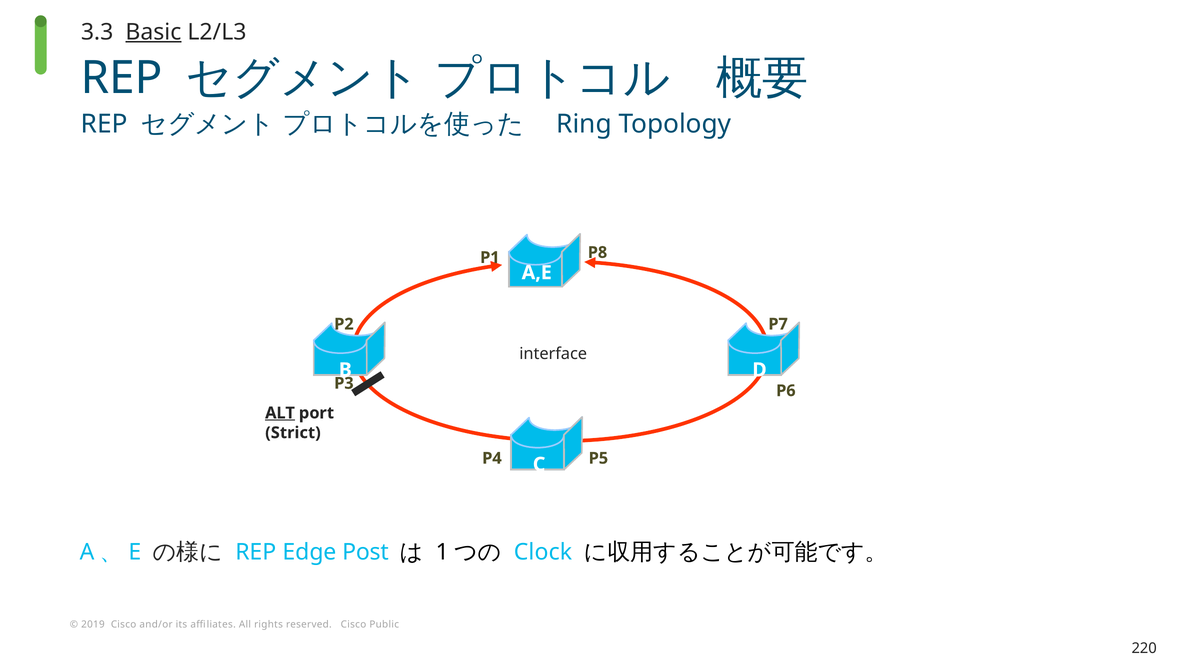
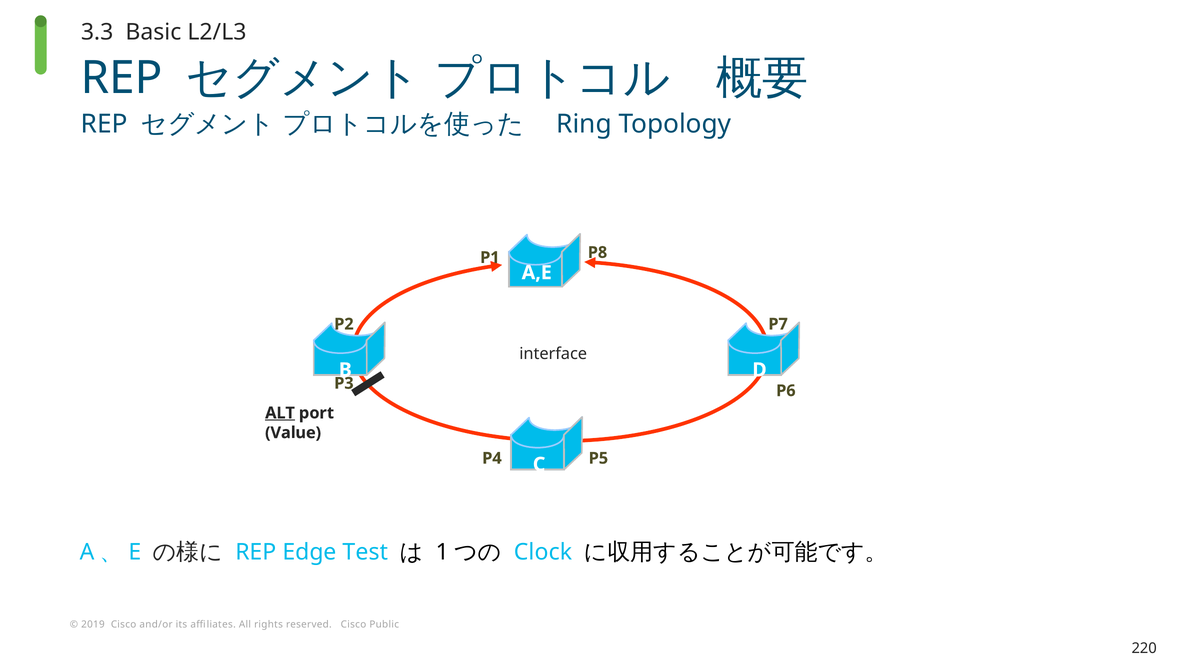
Basic underline: present -> none (153, 32)
Strict: Strict -> Value (293, 433)
Post: Post -> Test (365, 552)
